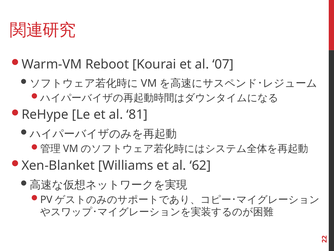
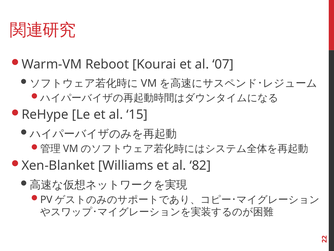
81: 81 -> 15 (137, 114)
62: 62 -> 82 (200, 165)
